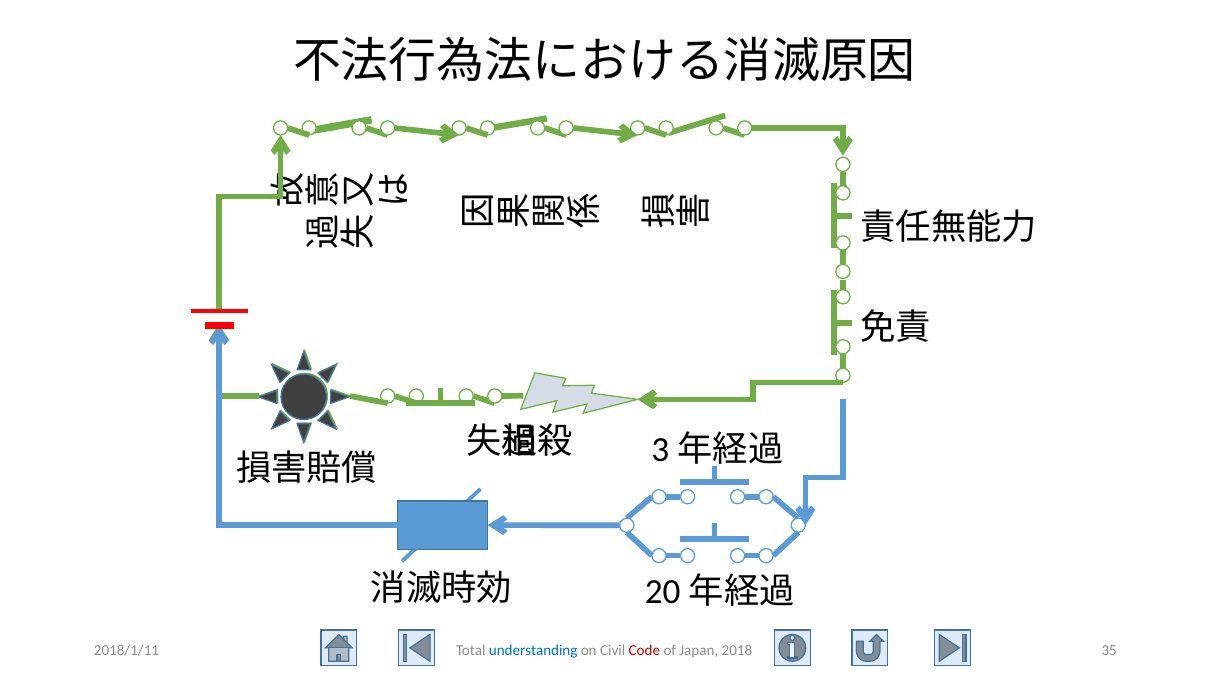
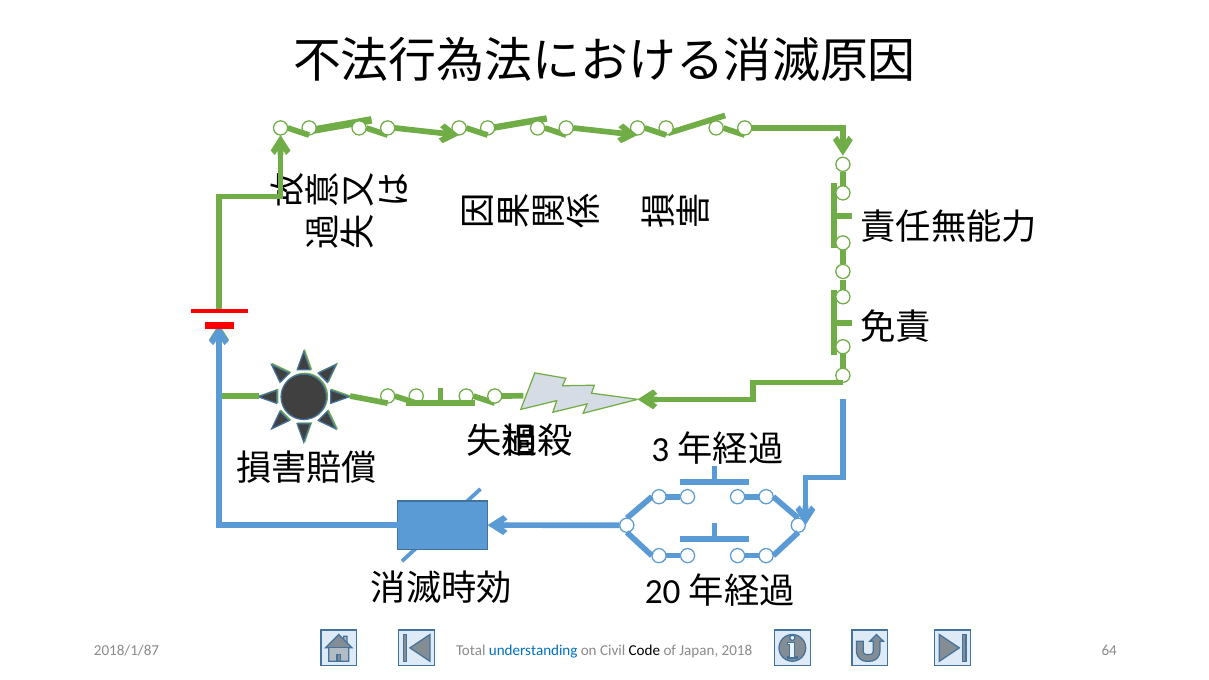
2018/1/11: 2018/1/11 -> 2018/1/87 (126, 650)
Code colour: red -> black (644, 650)
35: 35 -> 64 (1109, 650)
